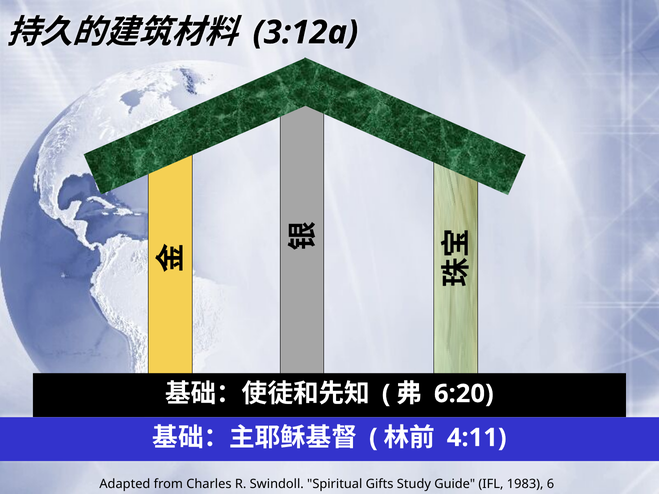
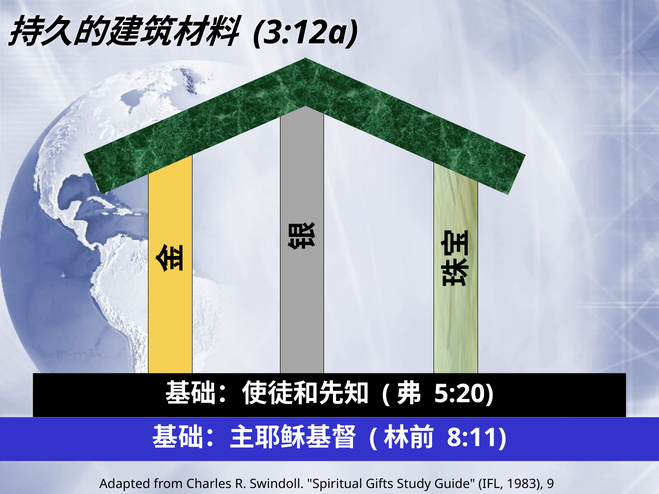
6:20: 6:20 -> 5:20 (464, 394)
4:11: 4:11 -> 8:11 (477, 438)
6: 6 -> 9 (550, 484)
